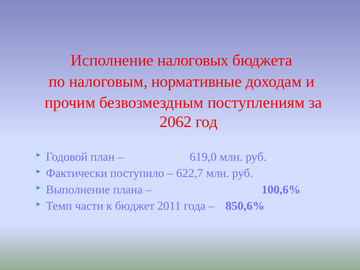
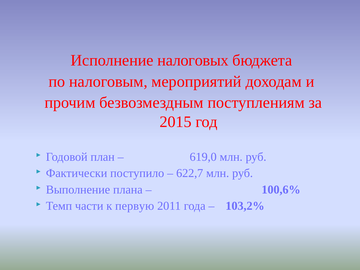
нормативные: нормативные -> мероприятий (197, 82)
2062: 2062 -> 2015 (176, 122)
бюджет: бюджет -> первую (135, 206)
850,6%: 850,6% -> 103,2% (245, 206)
